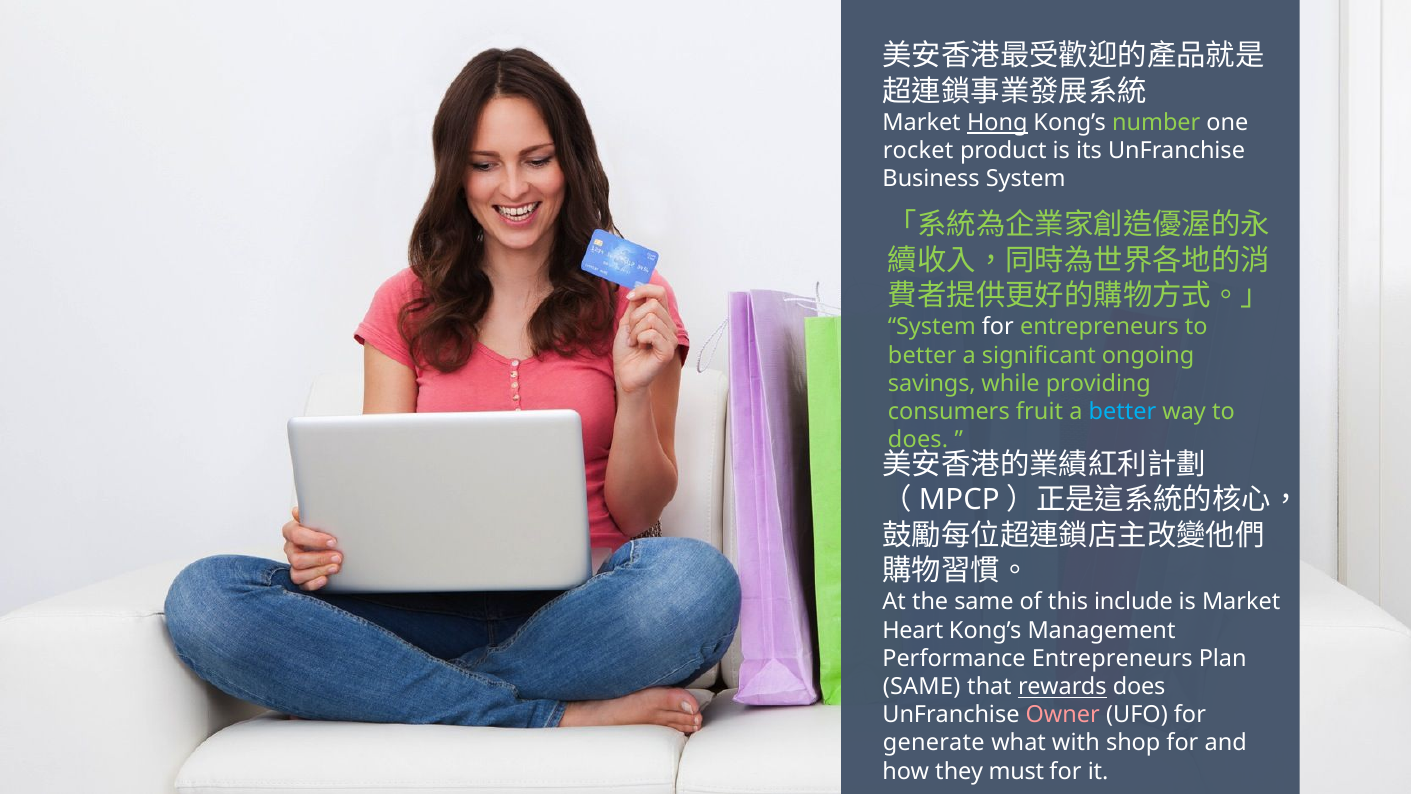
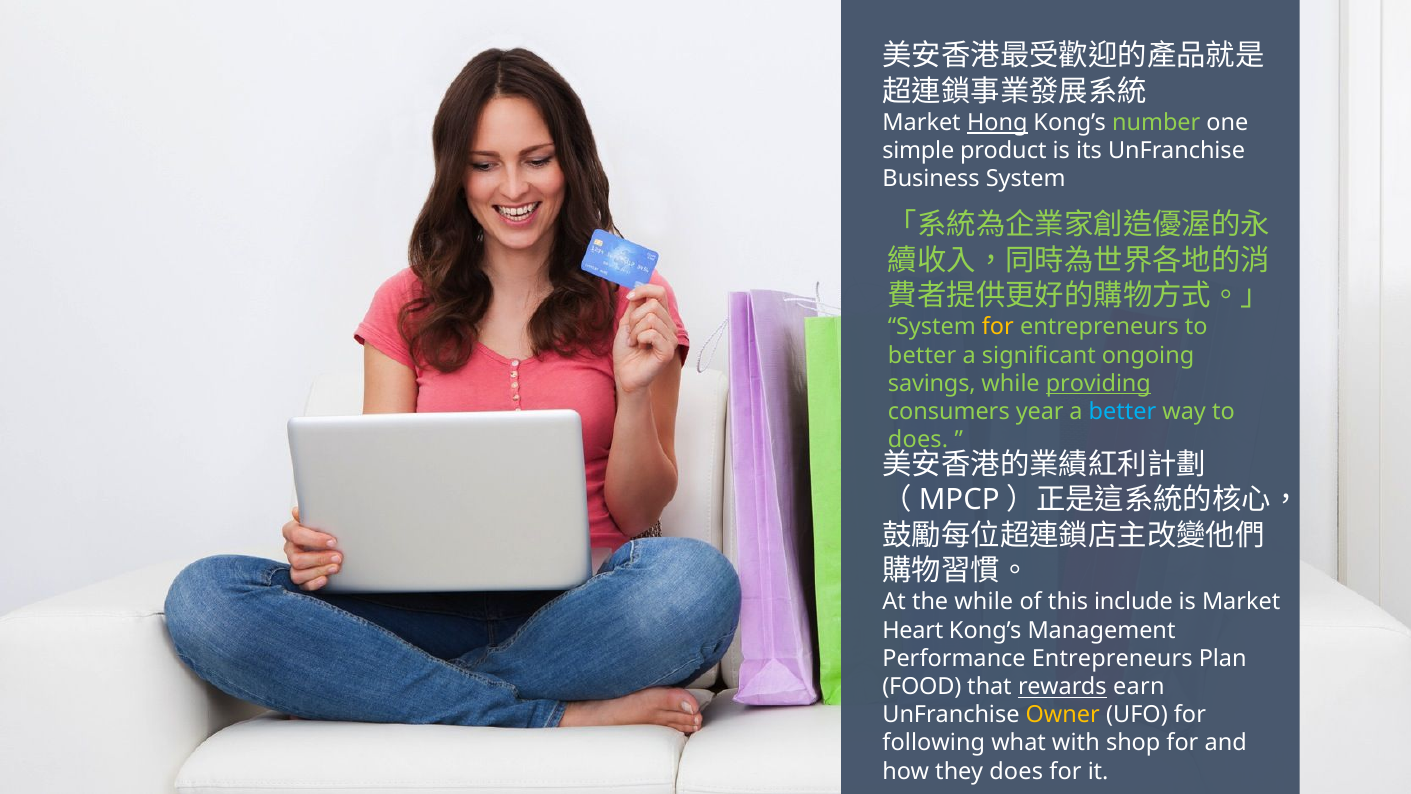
rocket: rocket -> simple (918, 151)
for colour: white -> yellow (998, 327)
providing underline: none -> present (1098, 383)
fruit: fruit -> year (1040, 412)
the same: same -> while (984, 602)
SAME: SAME -> FOOD (922, 686)
rewards does: does -> earn (1139, 686)
Owner colour: pink -> yellow (1063, 715)
generate: generate -> following (934, 743)
they must: must -> does (1016, 771)
